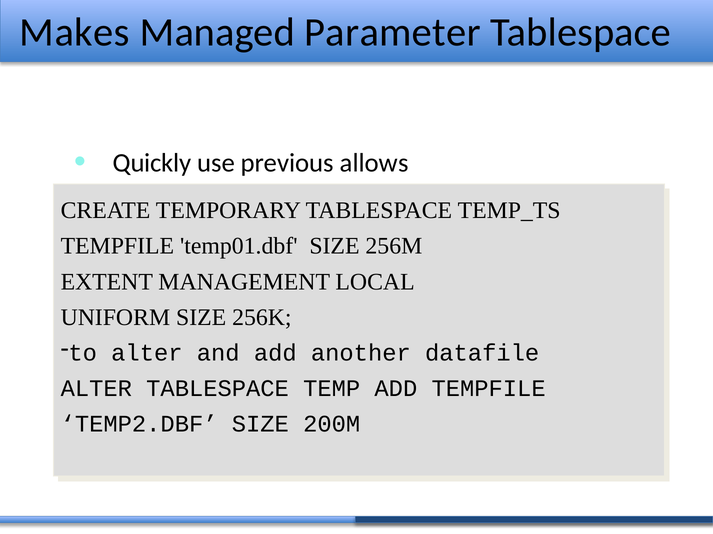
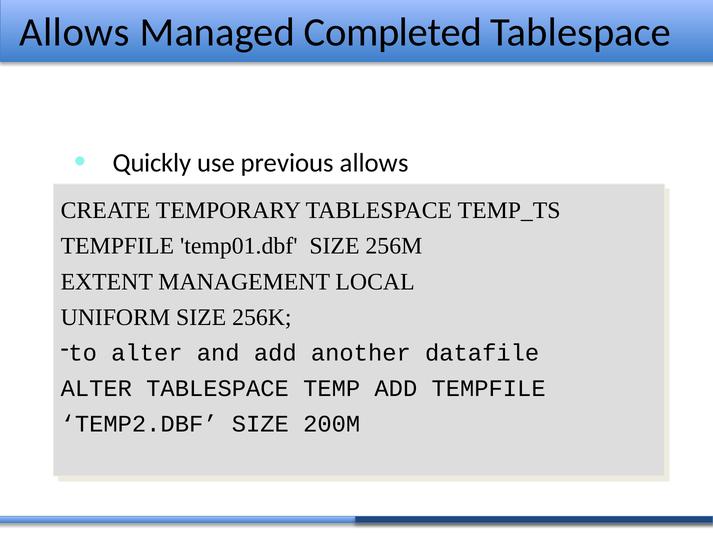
Makes: Makes -> Allows (75, 33)
Parameter: Parameter -> Completed (393, 33)
